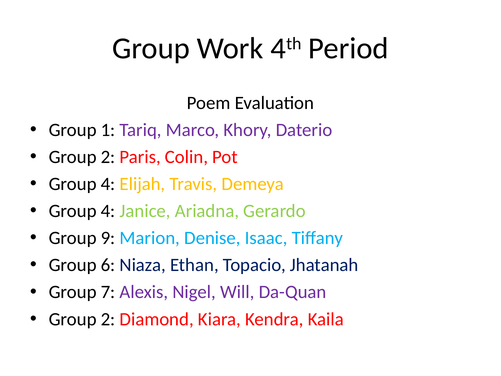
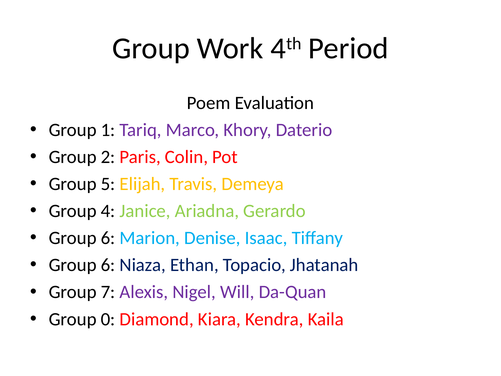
4: 4 -> 5 (108, 184)
9: 9 -> 6 (108, 238)
2: 2 -> 0 (108, 319)
